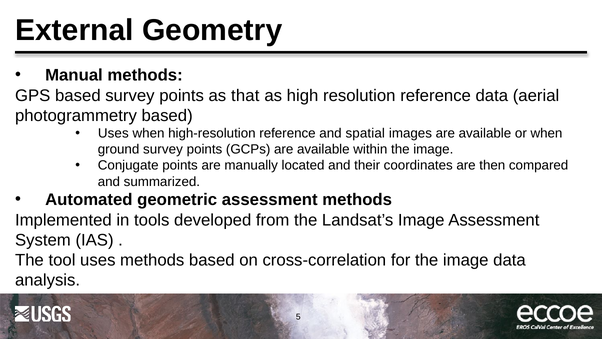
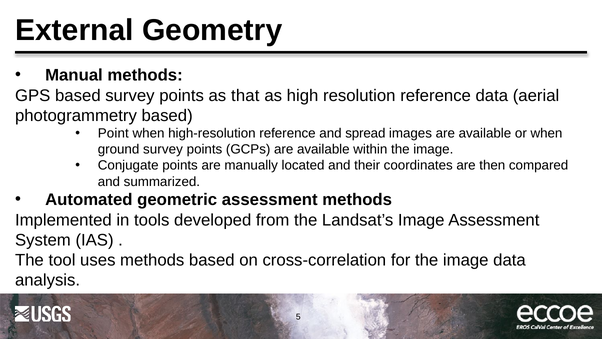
Uses: Uses -> Point (113, 133)
spatial: spatial -> spread (365, 133)
